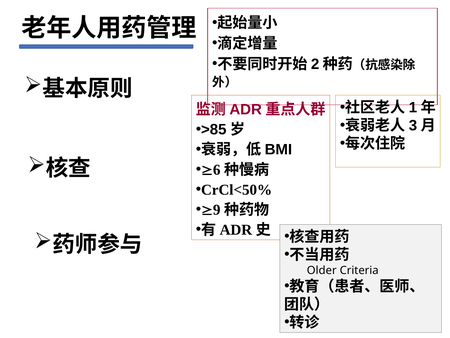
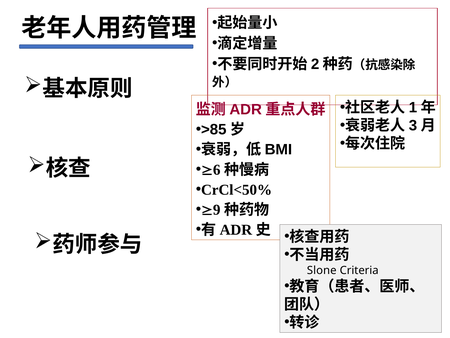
Older: Older -> Slone (322, 270)
